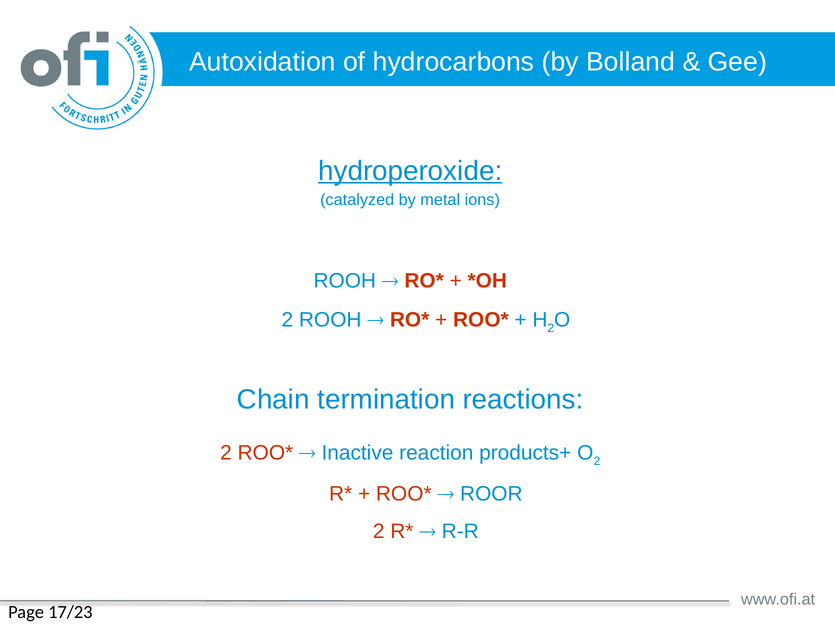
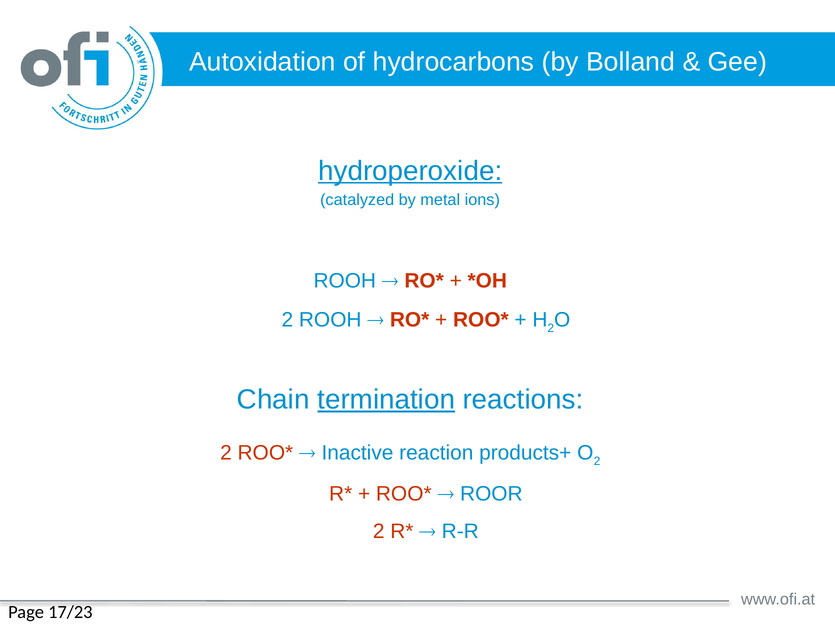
termination underline: none -> present (386, 400)
